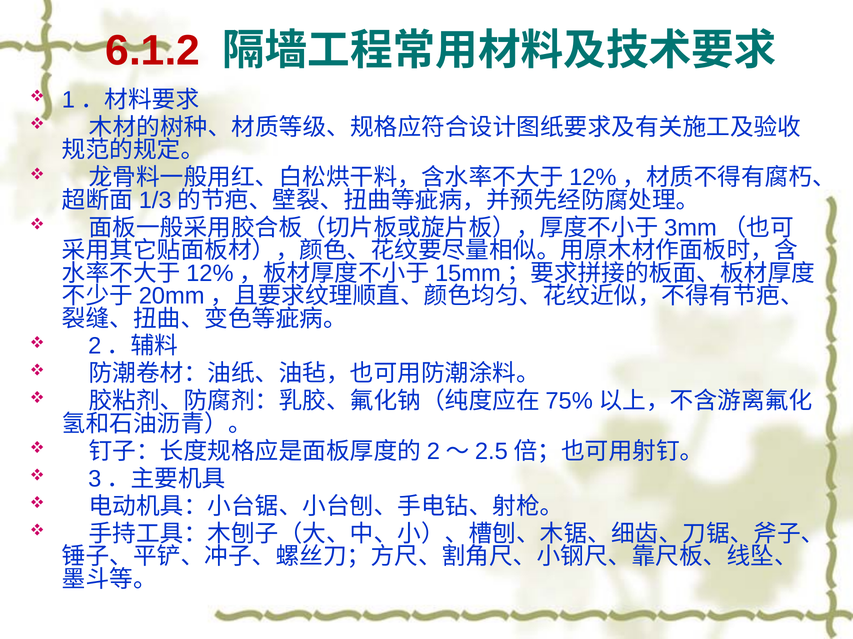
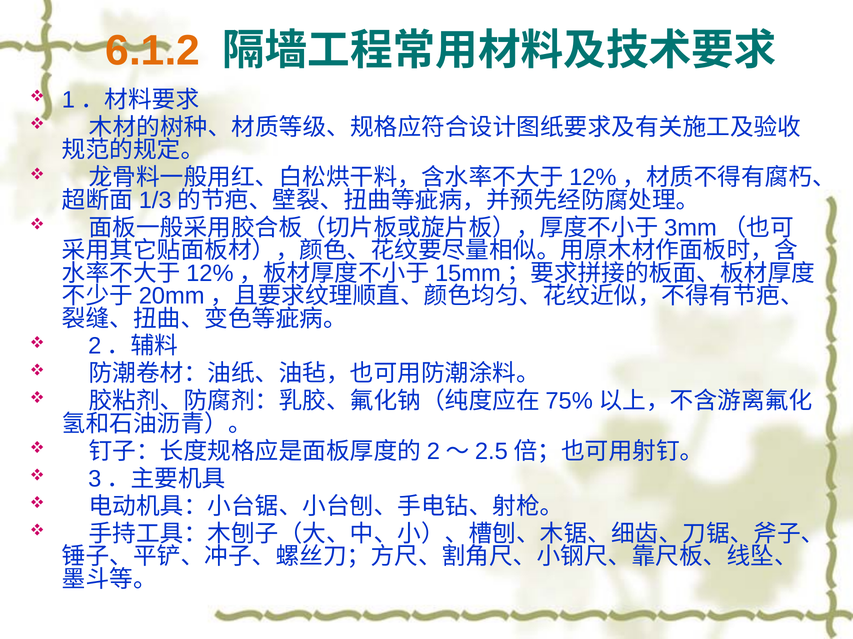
6.1.2 colour: red -> orange (153, 51)
